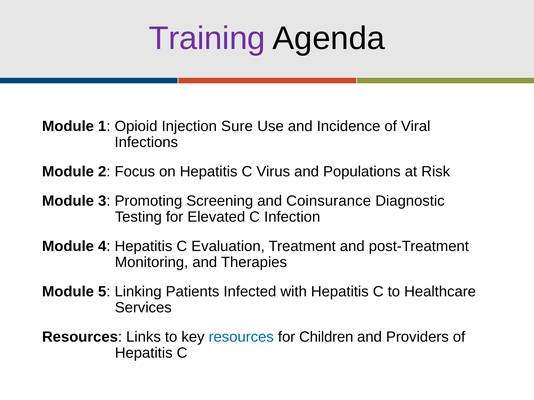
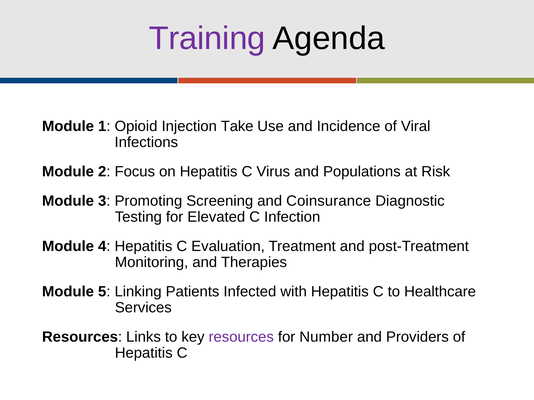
Sure: Sure -> Take (237, 126)
resources colour: blue -> purple (241, 337)
Children: Children -> Number (326, 337)
